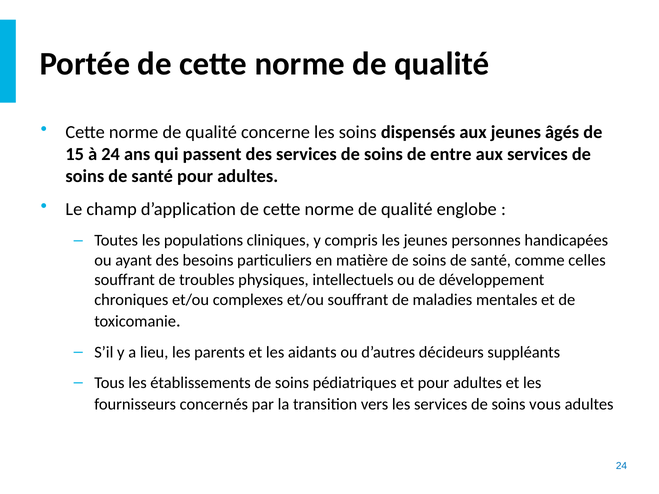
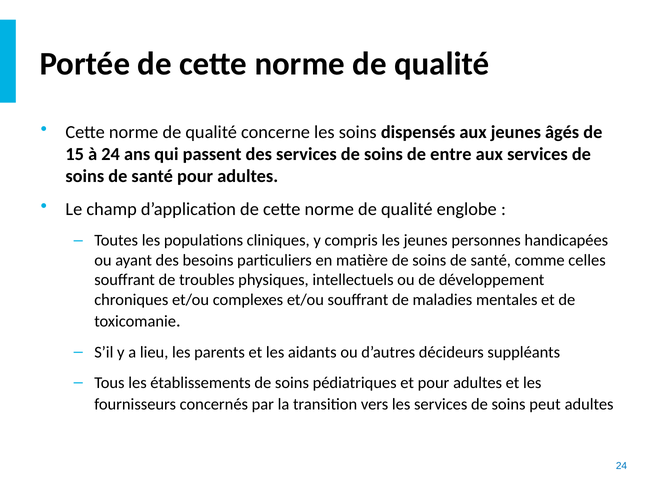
vous: vous -> peut (545, 405)
